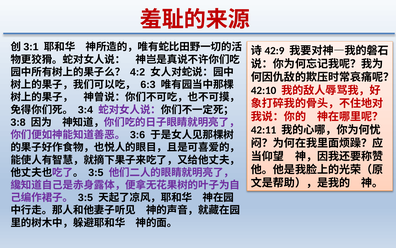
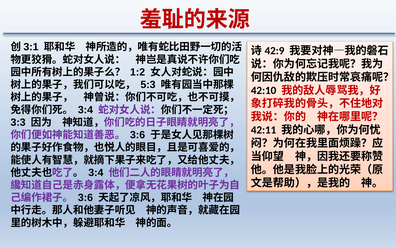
4:2: 4:2 -> 1:2 (138, 72)
6:3: 6:3 -> 5:3 (148, 85)
3:8: 3:8 -> 3:3 (18, 122)
3:5: 3:5 -> 3:4 (96, 172)
3:5: 3:5 -> 3:6 (85, 197)
